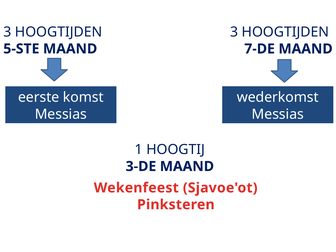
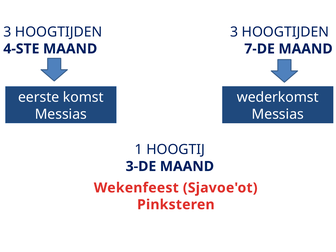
5-STE: 5-STE -> 4-STE (21, 49)
